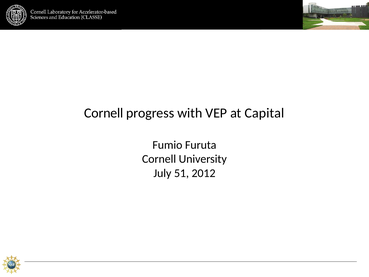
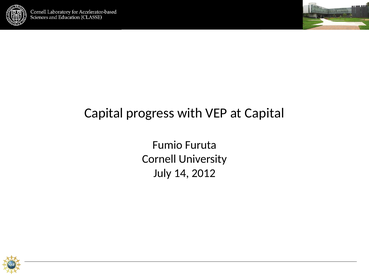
Cornell: Cornell -> Capital (104, 113)
51: 51 -> 14 (182, 173)
